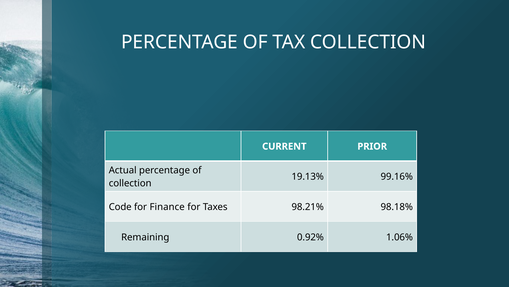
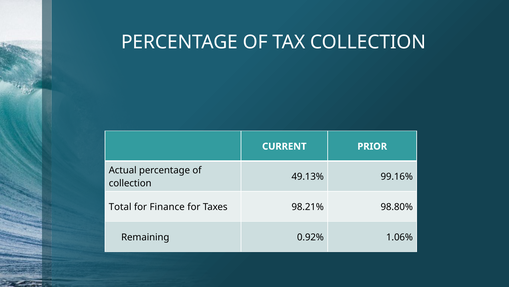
19.13%: 19.13% -> 49.13% (308, 176)
Code: Code -> Total (120, 207)
98.18%: 98.18% -> 98.80% (397, 207)
